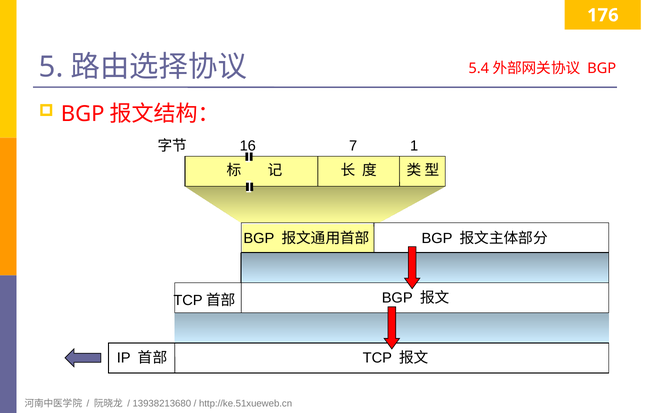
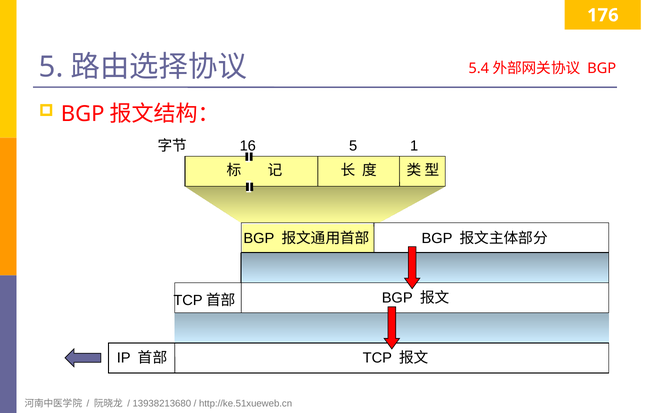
7: 7 -> 5 (353, 146)
